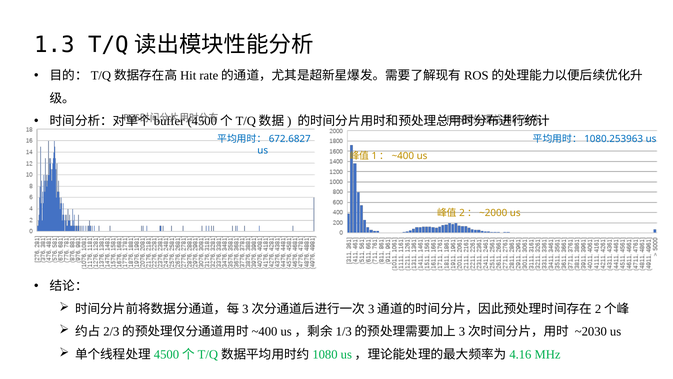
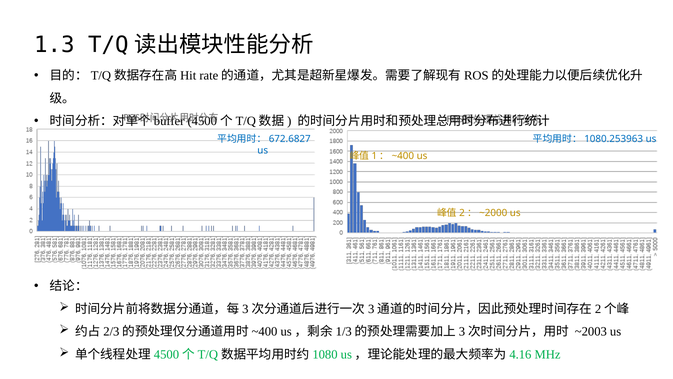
~2030: ~2030 -> ~2003 (591, 331)
